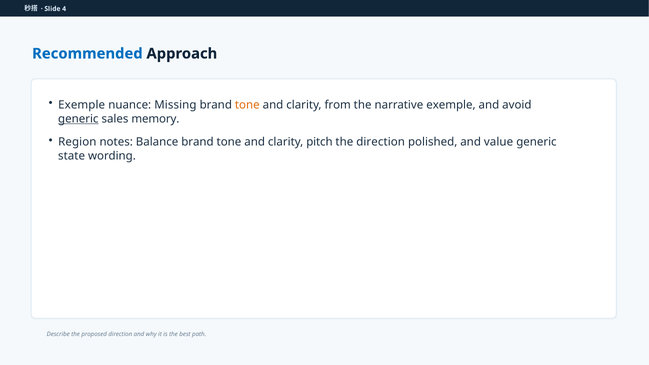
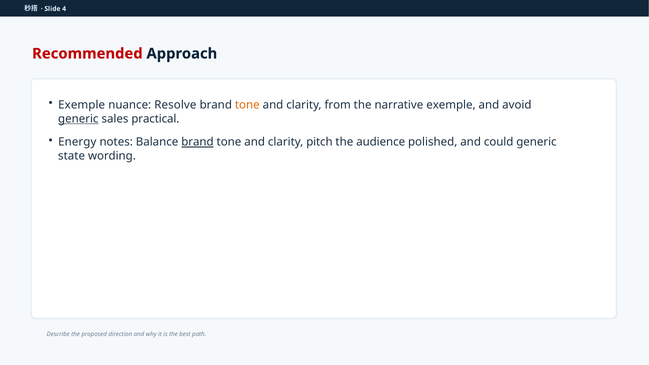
Recommended colour: blue -> red (87, 54)
Missing: Missing -> Resolve (175, 105)
memory: memory -> practical (155, 119)
Region: Region -> Energy (77, 142)
brand underline: none -> present (197, 142)
the direction: direction -> audience (381, 142)
value: value -> could (499, 142)
